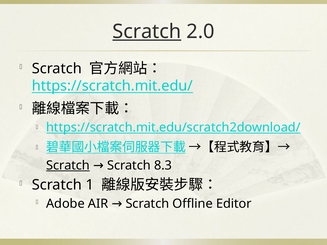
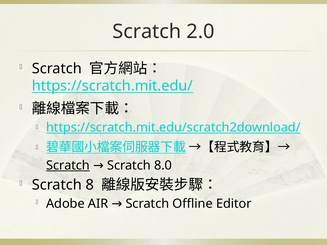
Scratch underline: present -> none (147, 32)
8.3: 8.3 -> 8.0 (163, 166)
1: 1 -> 8 (90, 185)
